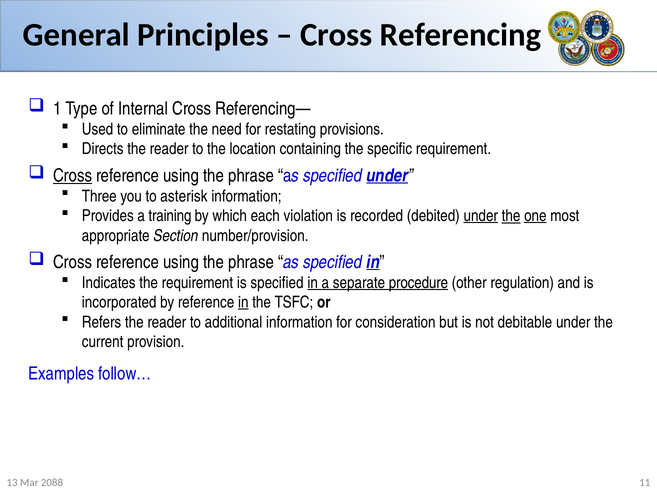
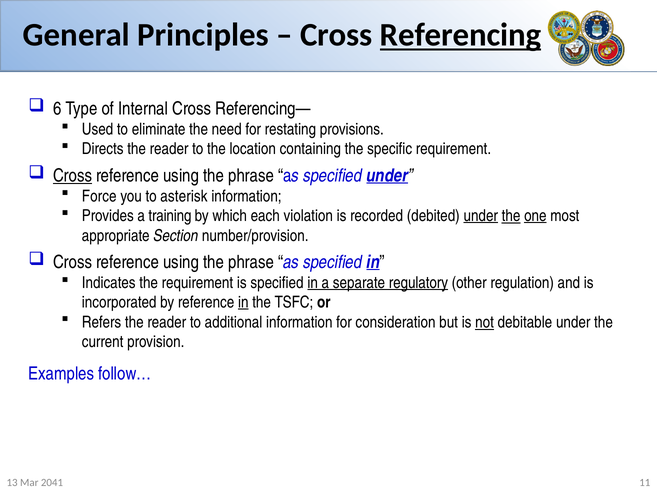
Referencing underline: none -> present (461, 35)
1: 1 -> 6 (57, 109)
Three: Three -> Force (99, 196)
procedure: procedure -> regulatory (418, 283)
not underline: none -> present (485, 322)
2088: 2088 -> 2041 (52, 483)
